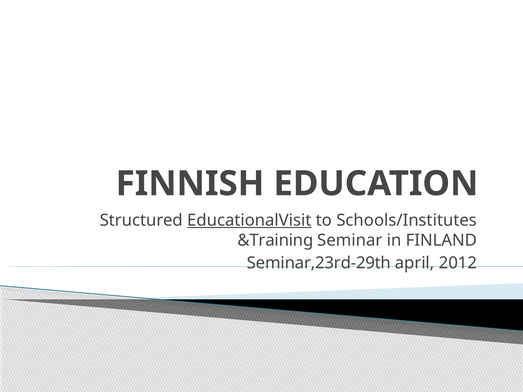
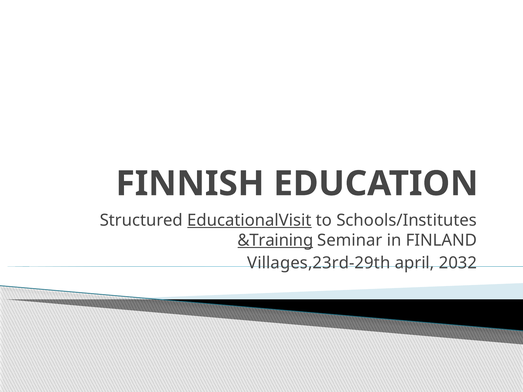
&Training underline: none -> present (275, 240)
Seminar,23rd-29th: Seminar,23rd-29th -> Villages,23rd-29th (319, 263)
2012: 2012 -> 2032 (458, 263)
